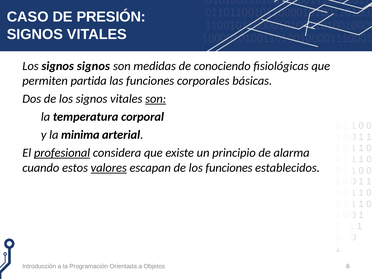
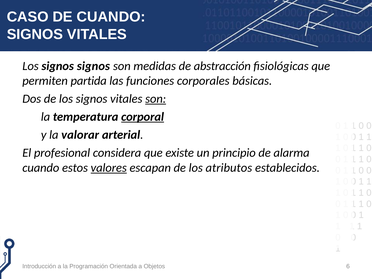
DE PRESIÓN: PRESIÓN -> CUANDO (111, 17)
conociendo: conociendo -> abstracción (222, 66)
corporal underline: none -> present (143, 117)
minima: minima -> valorar (80, 135)
profesional underline: present -> none (62, 153)
los funciones: funciones -> atributos (229, 168)
